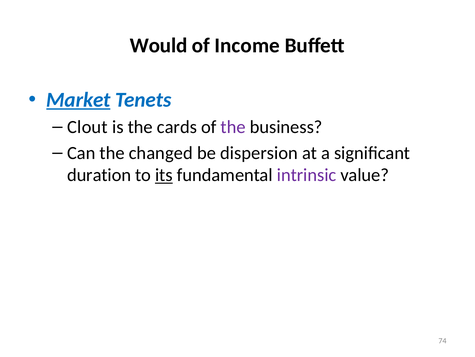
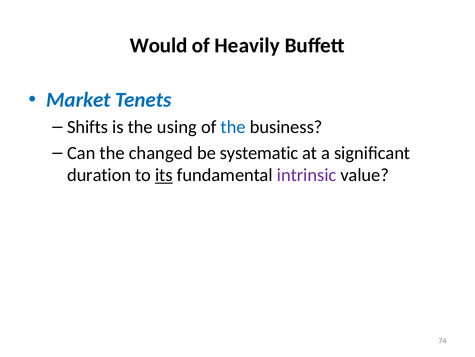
Income: Income -> Heavily (247, 45)
Market underline: present -> none (78, 100)
Clout: Clout -> Shifts (88, 127)
cards: cards -> using (177, 127)
the colour: purple -> blue (233, 127)
dispersion: dispersion -> systematic (259, 153)
